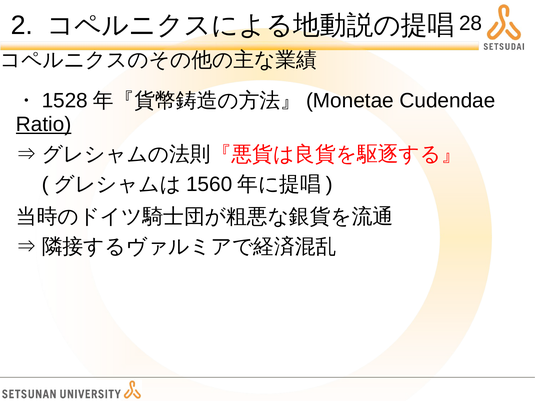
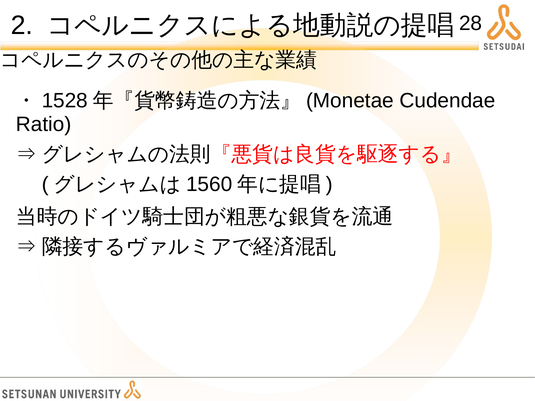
Ratio underline: present -> none (44, 124)
